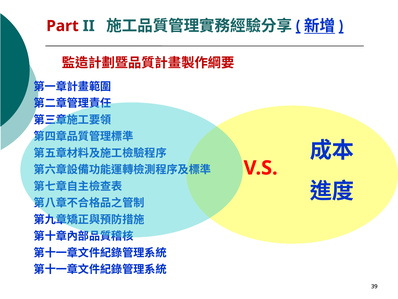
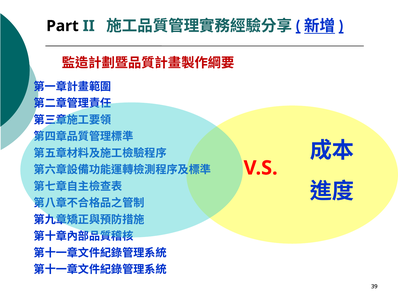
Part colour: red -> black (62, 26)
